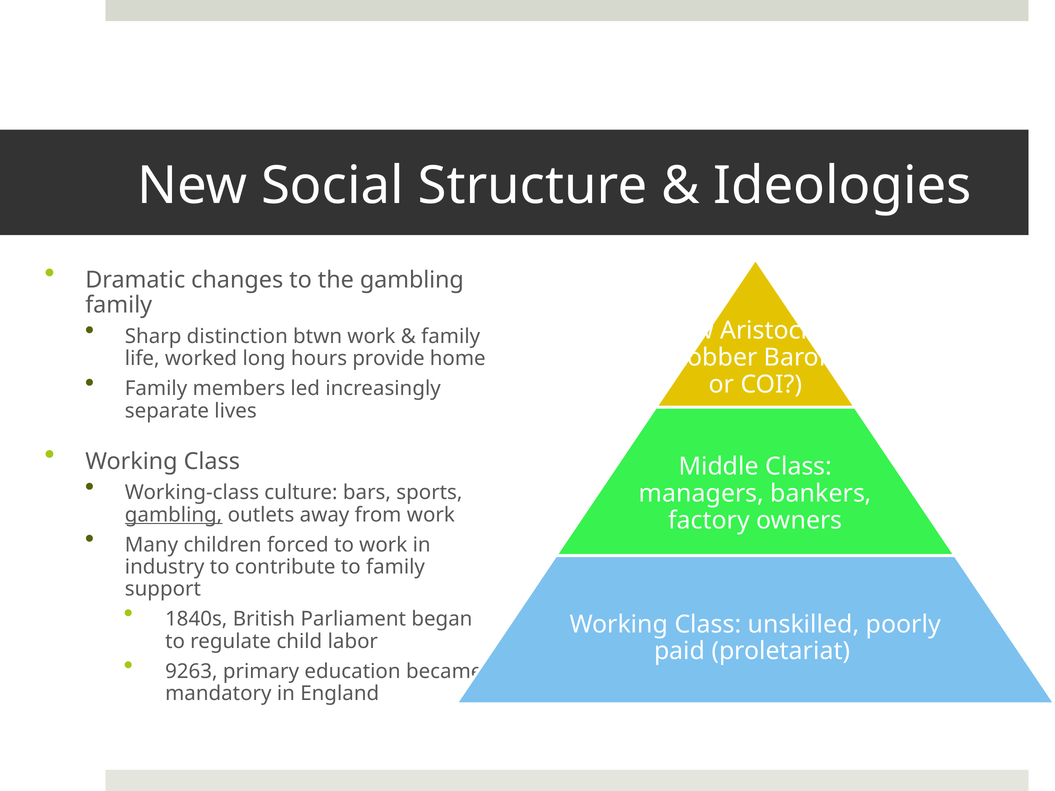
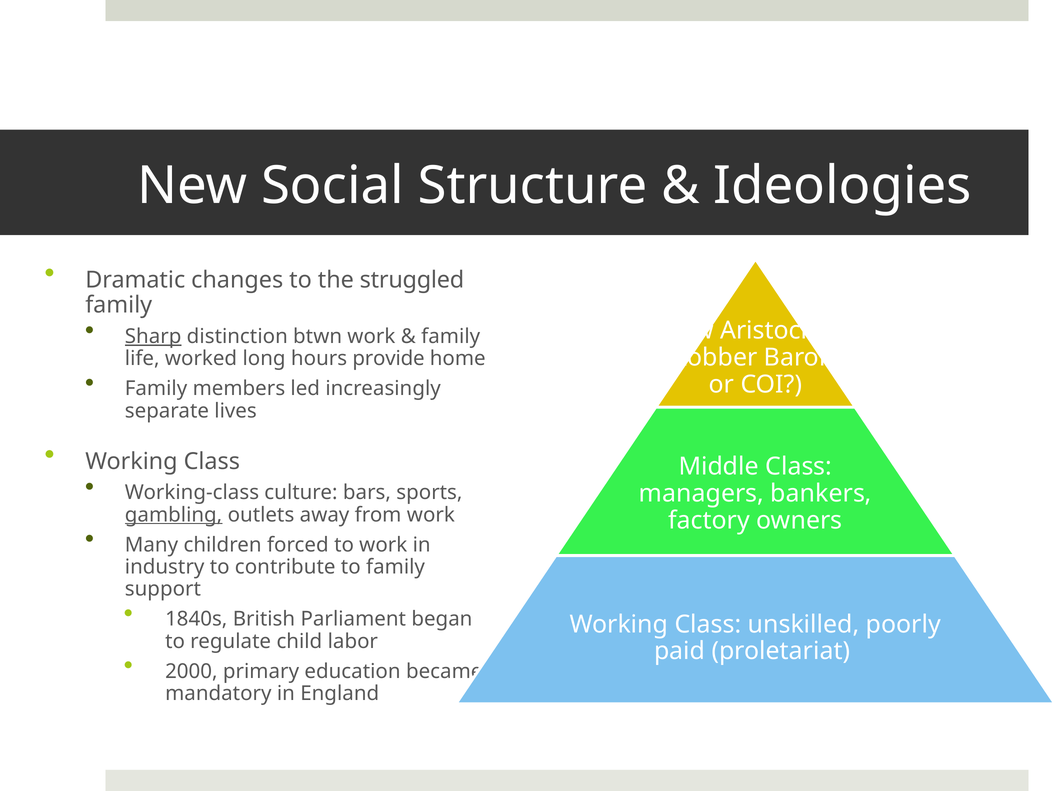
the gambling: gambling -> struggled (412, 280)
Sharp underline: none -> present (153, 337)
9263: 9263 -> 2000 (191, 672)
